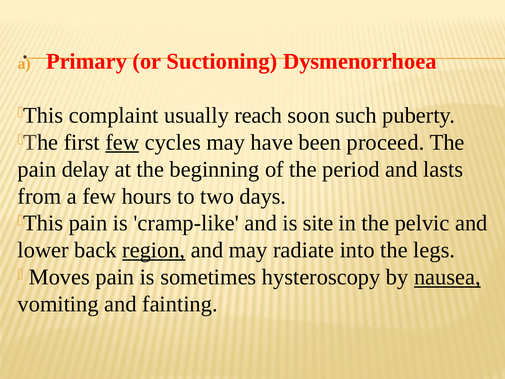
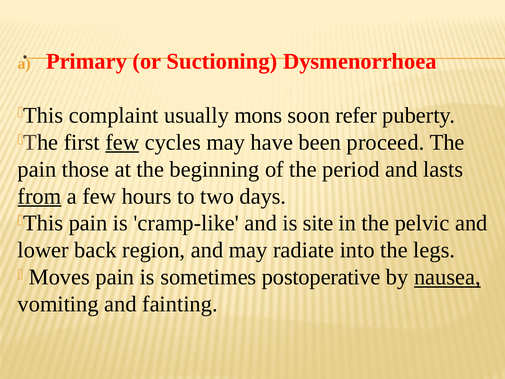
reach: reach -> mons (258, 115)
such: such -> refer (356, 115)
delay: delay -> those (86, 169)
from underline: none -> present (39, 196)
region underline: present -> none (154, 250)
hysteroscopy: hysteroscopy -> postoperative (321, 277)
